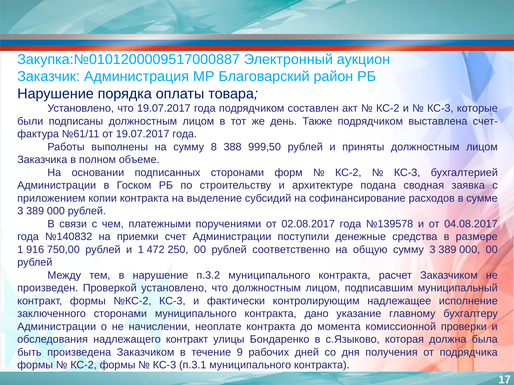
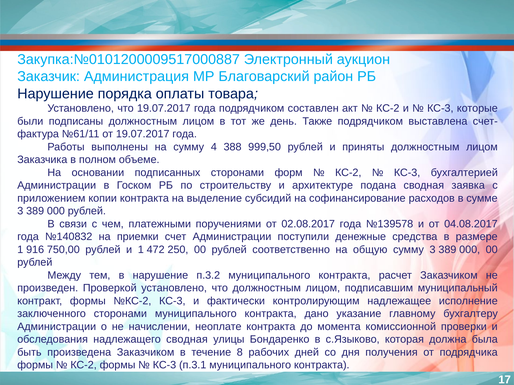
8: 8 -> 4 (214, 147)
надлежащего контракт: контракт -> сводная (187, 340)
9: 9 -> 8 (240, 353)
